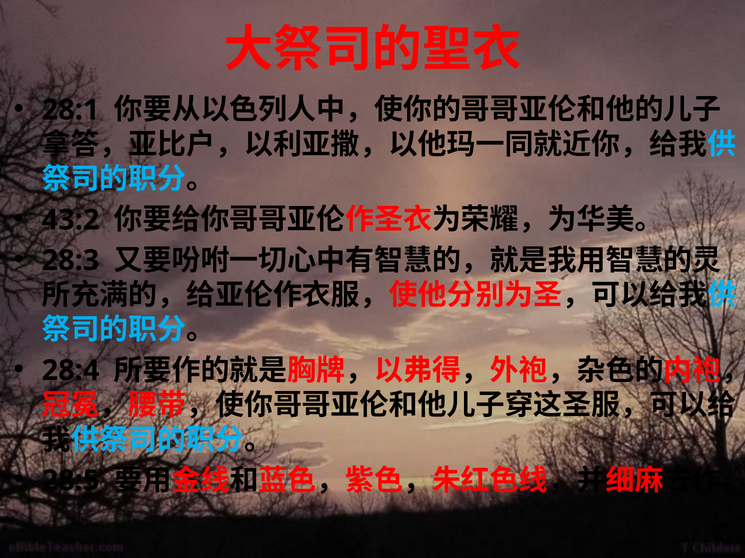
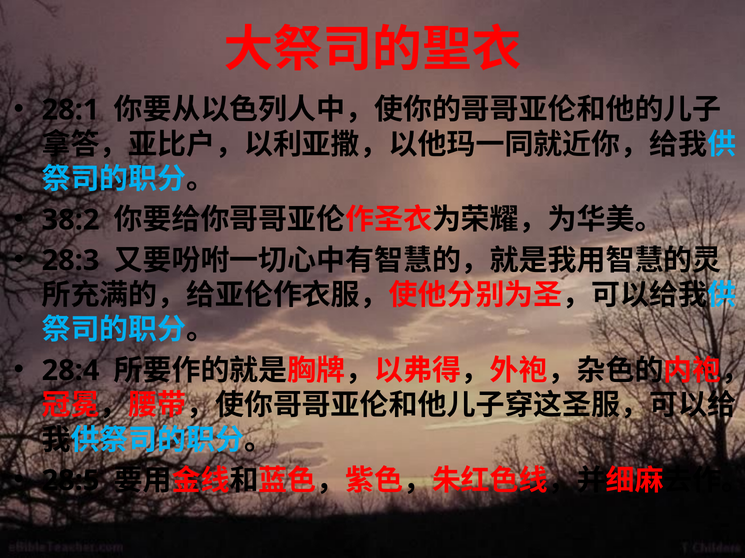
43:2: 43:2 -> 38:2 (71, 220)
